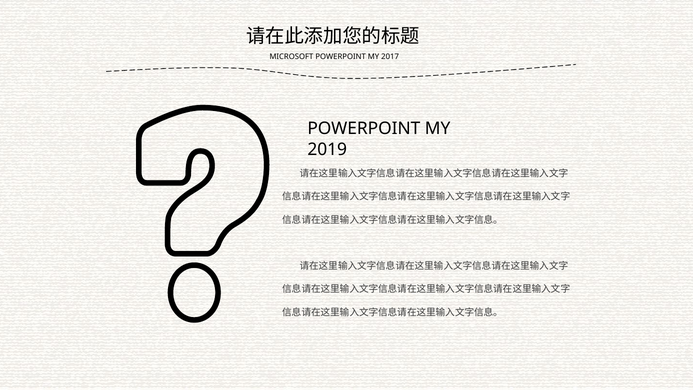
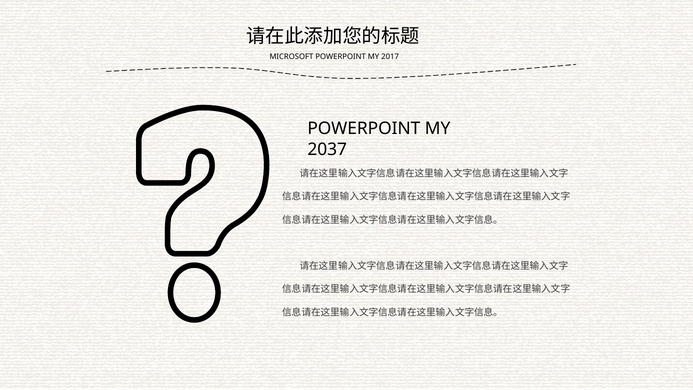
2019: 2019 -> 2037 (327, 149)
